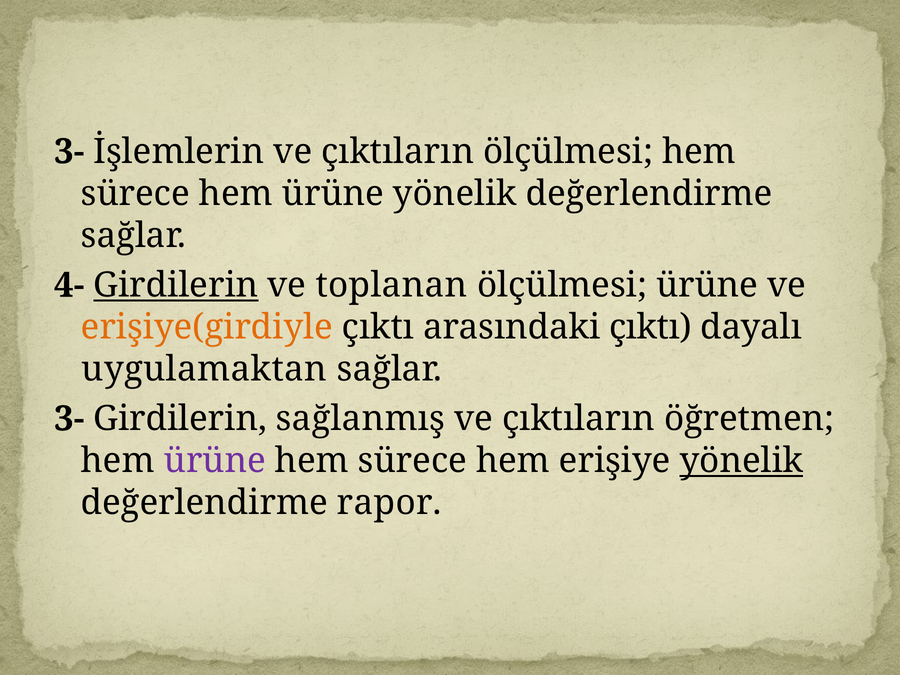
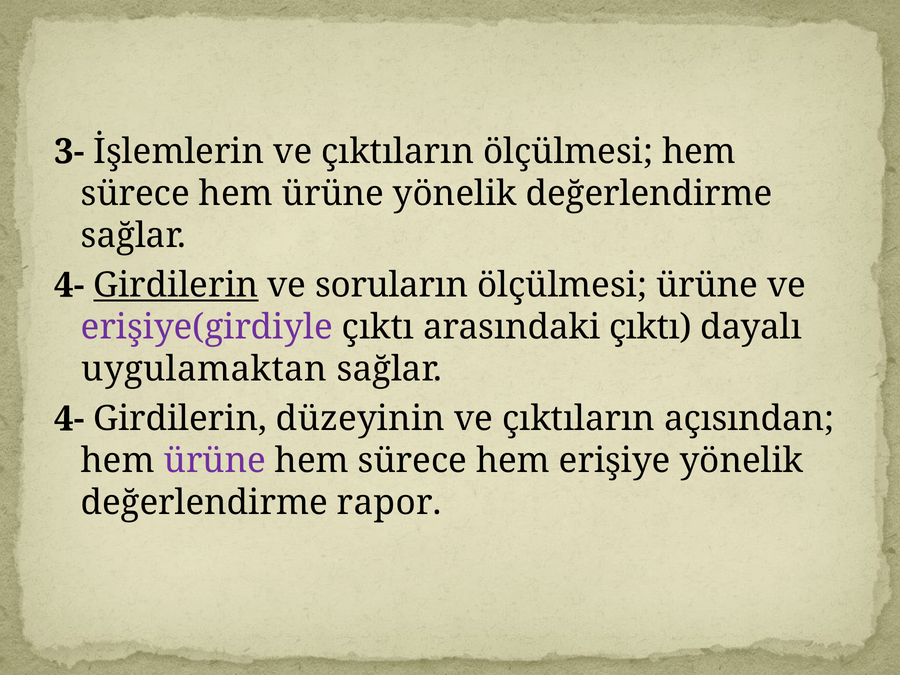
toplanan: toplanan -> soruların (392, 285)
erişiye(girdiyle colour: orange -> purple (207, 327)
3-: 3- -> 4- (69, 419)
sağlanmış: sağlanmış -> düzeyinin (361, 419)
öğretmen: öğretmen -> açısından (749, 419)
yönelik underline: present -> none (742, 461)
